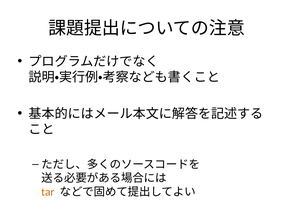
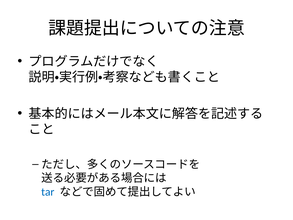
tar colour: orange -> blue (48, 192)
